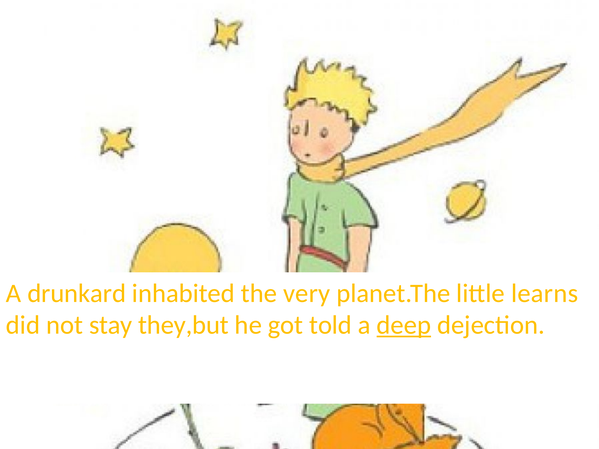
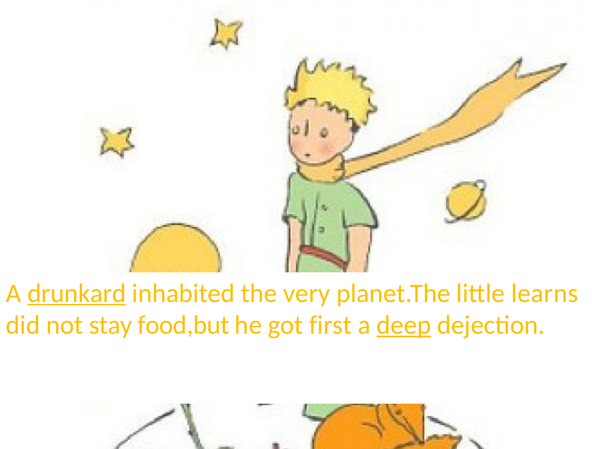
drunkard underline: none -> present (77, 293)
they,but: they,but -> food,but (183, 325)
told: told -> first (331, 325)
